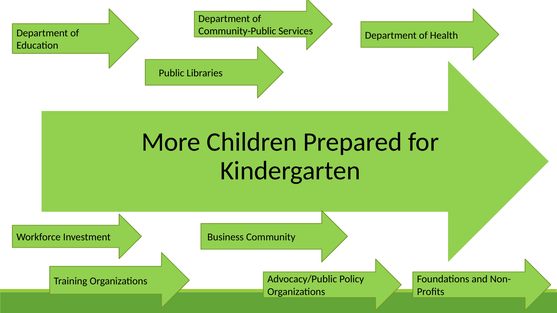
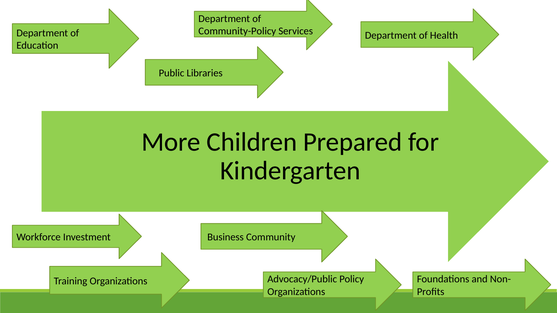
Community-Public: Community-Public -> Community-Policy (237, 31)
